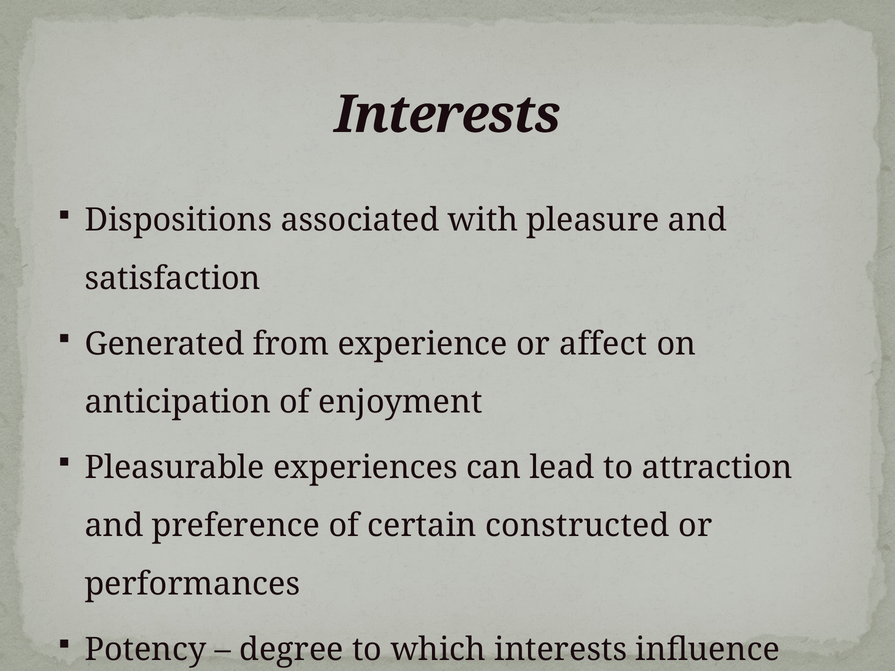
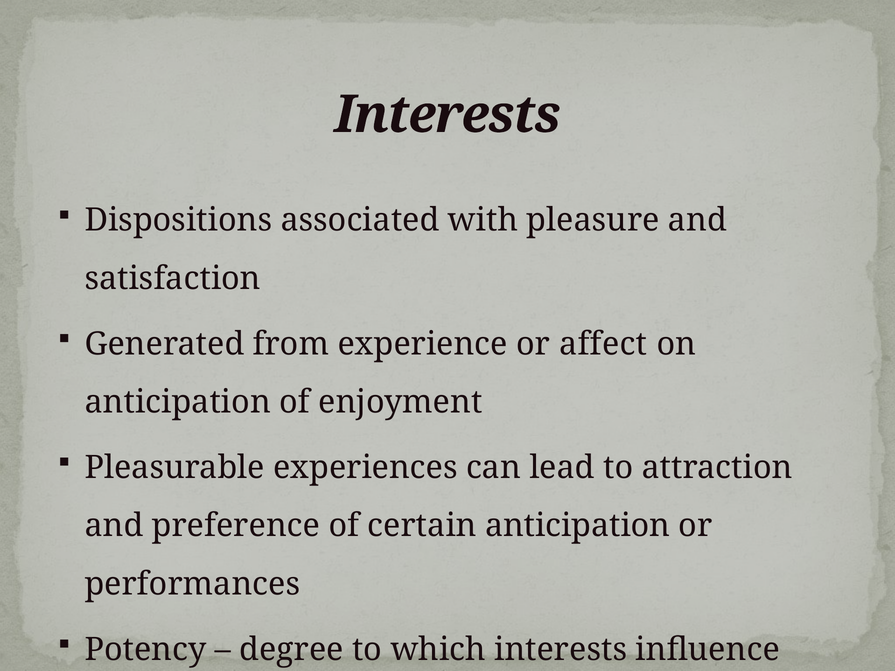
certain constructed: constructed -> anticipation (578, 526)
